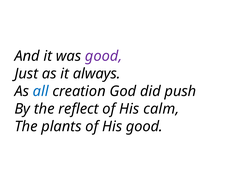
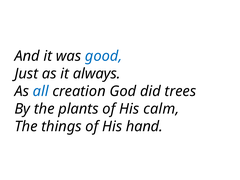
good colour: purple -> blue (104, 56)
push: push -> trees (180, 91)
reflect: reflect -> plants (78, 109)
plants: plants -> things (61, 126)
His good: good -> hand (144, 126)
